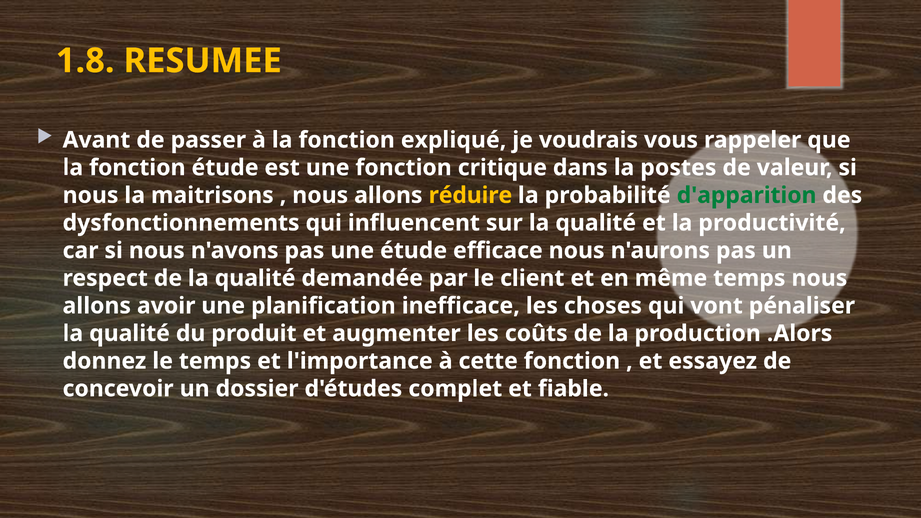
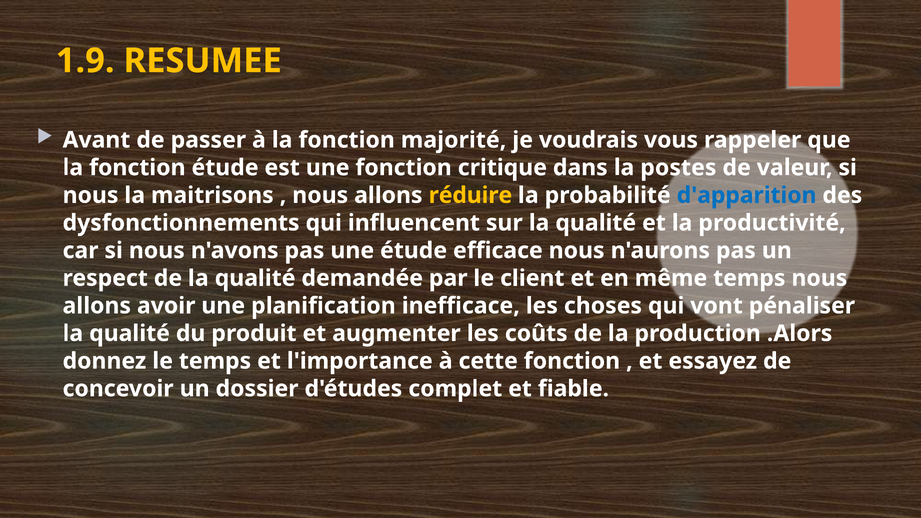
1.8: 1.8 -> 1.9 (85, 61)
expliqué: expliqué -> majorité (454, 140)
d'apparition colour: green -> blue (747, 195)
